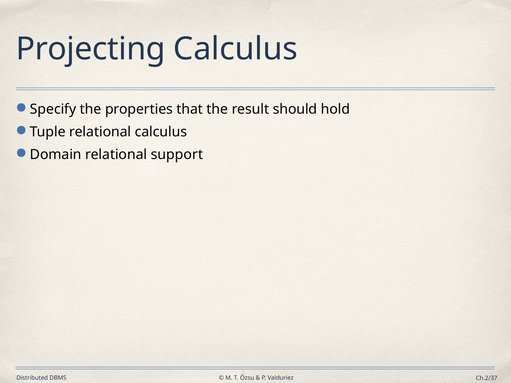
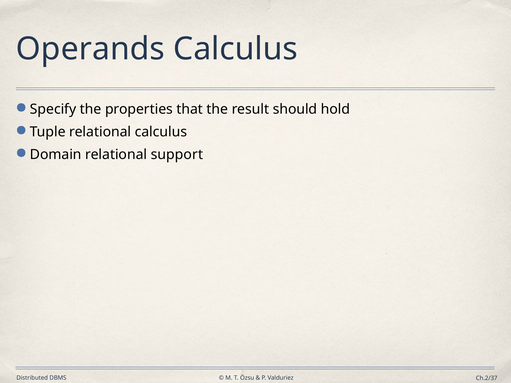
Projecting: Projecting -> Operands (90, 49)
